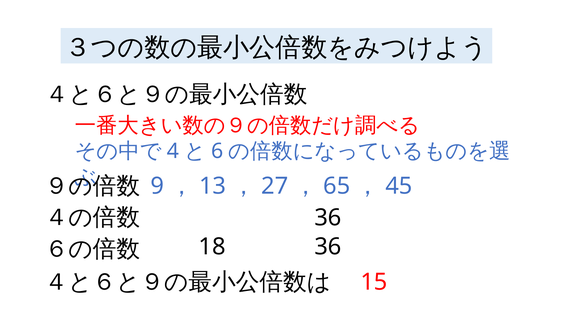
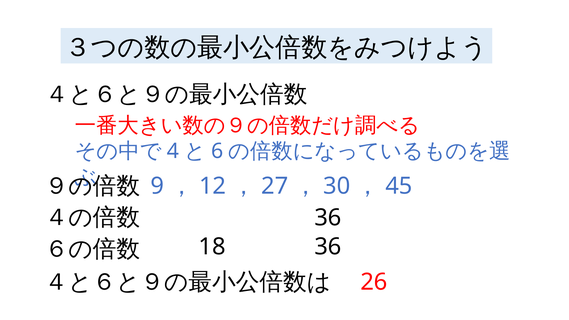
13: 13 -> 12 (213, 186)
65: 65 -> 30 (337, 186)
15: 15 -> 26 (374, 282)
